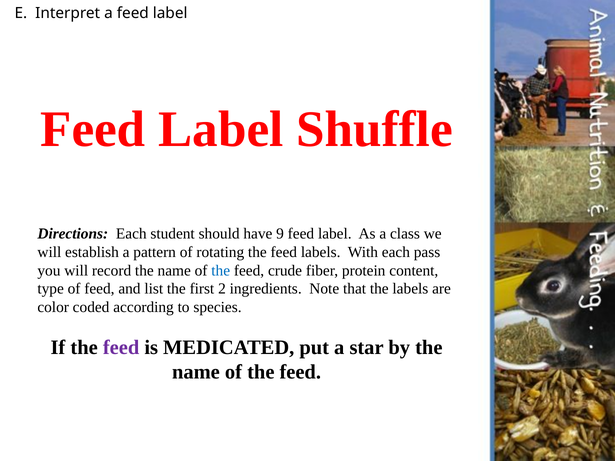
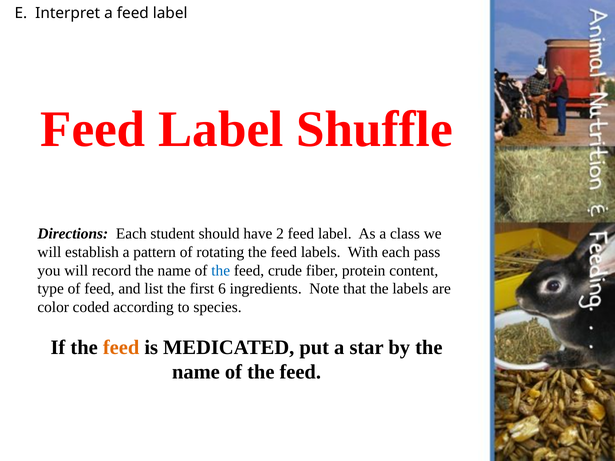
9: 9 -> 2 (280, 234)
2: 2 -> 6 (222, 289)
feed colour: purple -> orange (121, 348)
